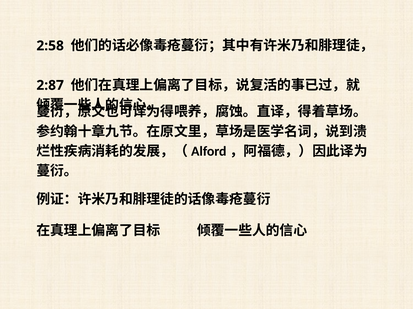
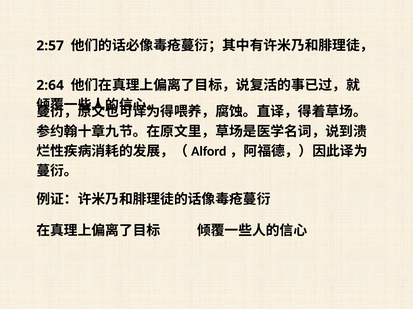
2:58: 2:58 -> 2:57 (50, 46)
2:87: 2:87 -> 2:64 (50, 86)
